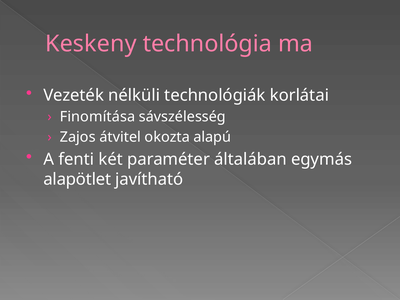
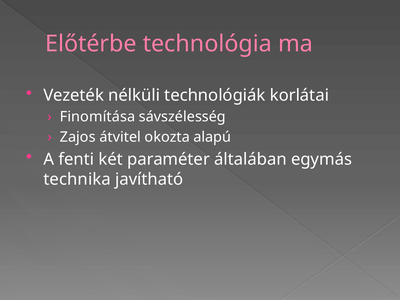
Keskeny: Keskeny -> Előtérbe (91, 44)
alapötlet: alapötlet -> technika (77, 179)
